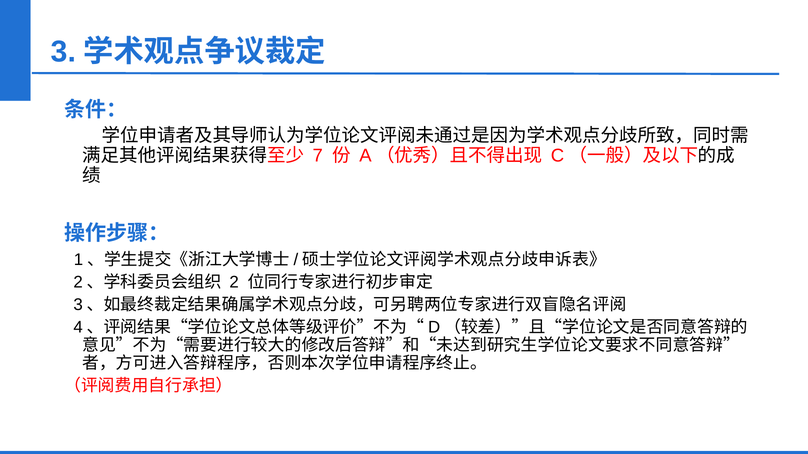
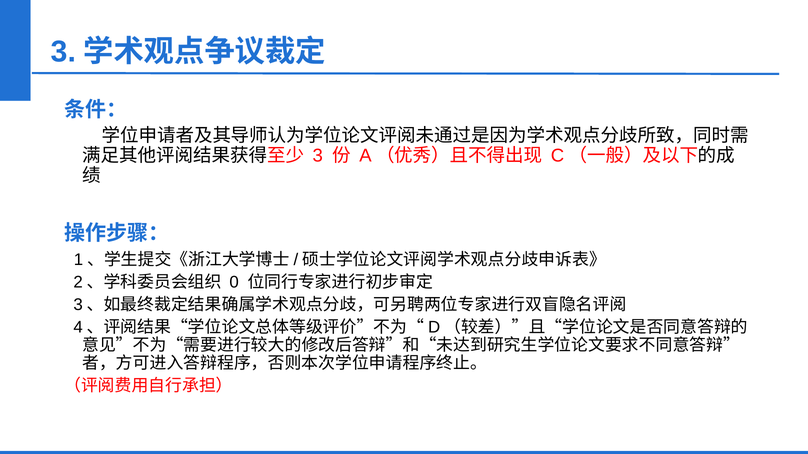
7: 7 -> 3 (318, 156)
2: 2 -> 0 (234, 282)
